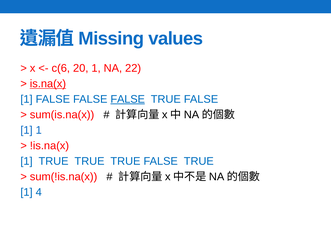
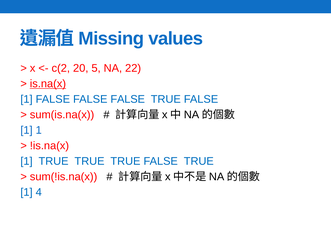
c(6: c(6 -> c(2 (61, 68)
20 1: 1 -> 5 (96, 68)
FALSE underline: present -> none (128, 99)
